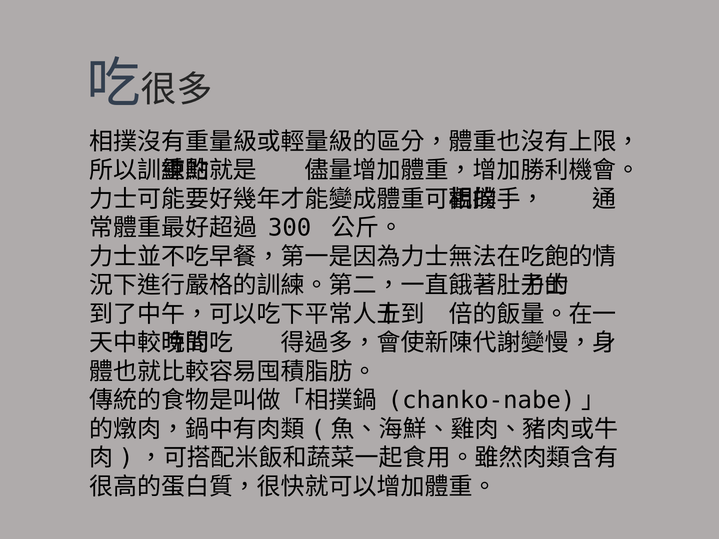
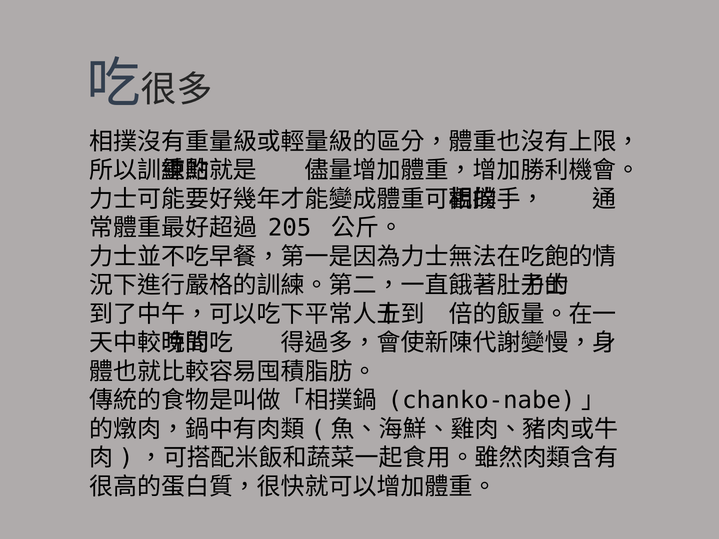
300: 300 -> 205 (290, 228)
